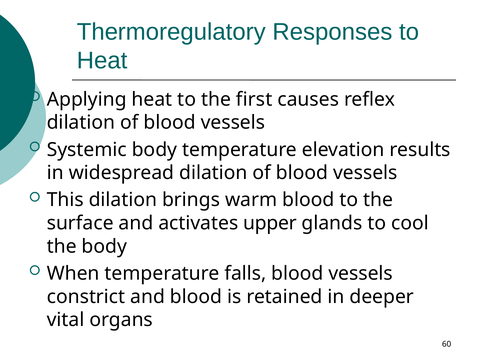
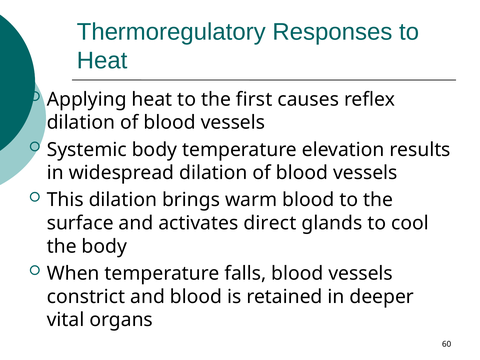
upper: upper -> direct (270, 223)
